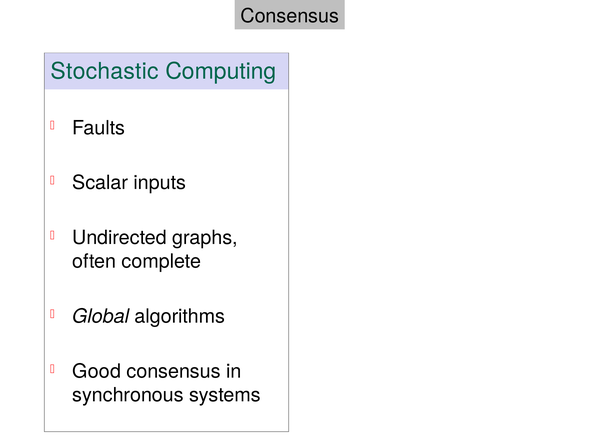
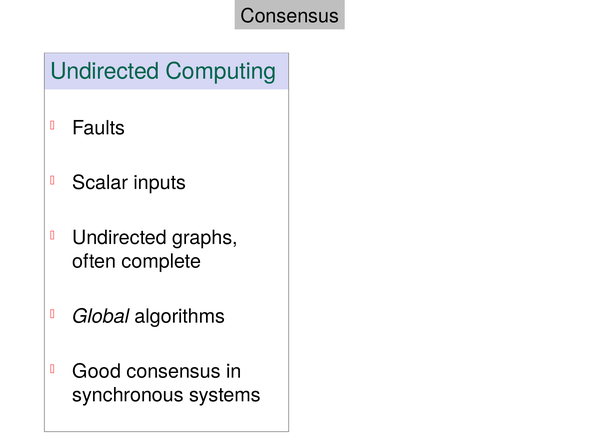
Stochastic: Stochastic -> Undirected (105, 71)
